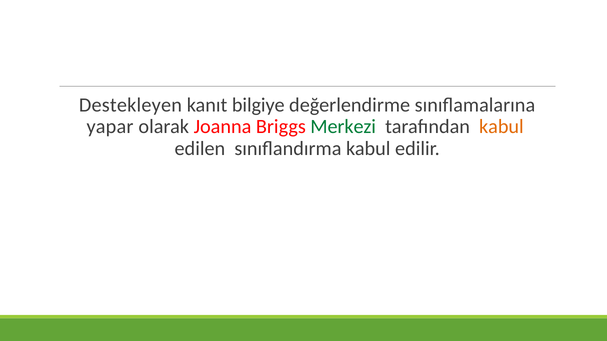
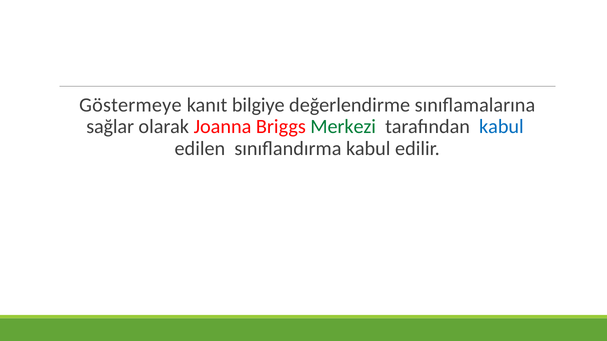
Destekleyen: Destekleyen -> Göstermeye (130, 105)
yapar: yapar -> sağlar (110, 127)
kabul colour: orange -> blue (501, 127)
